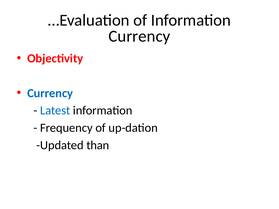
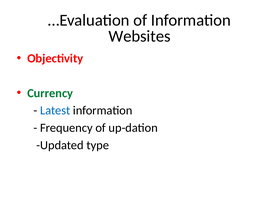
Currency: Currency -> Websites (140, 36)
Currency colour: blue -> green (50, 93)
than: than -> type (98, 145)
